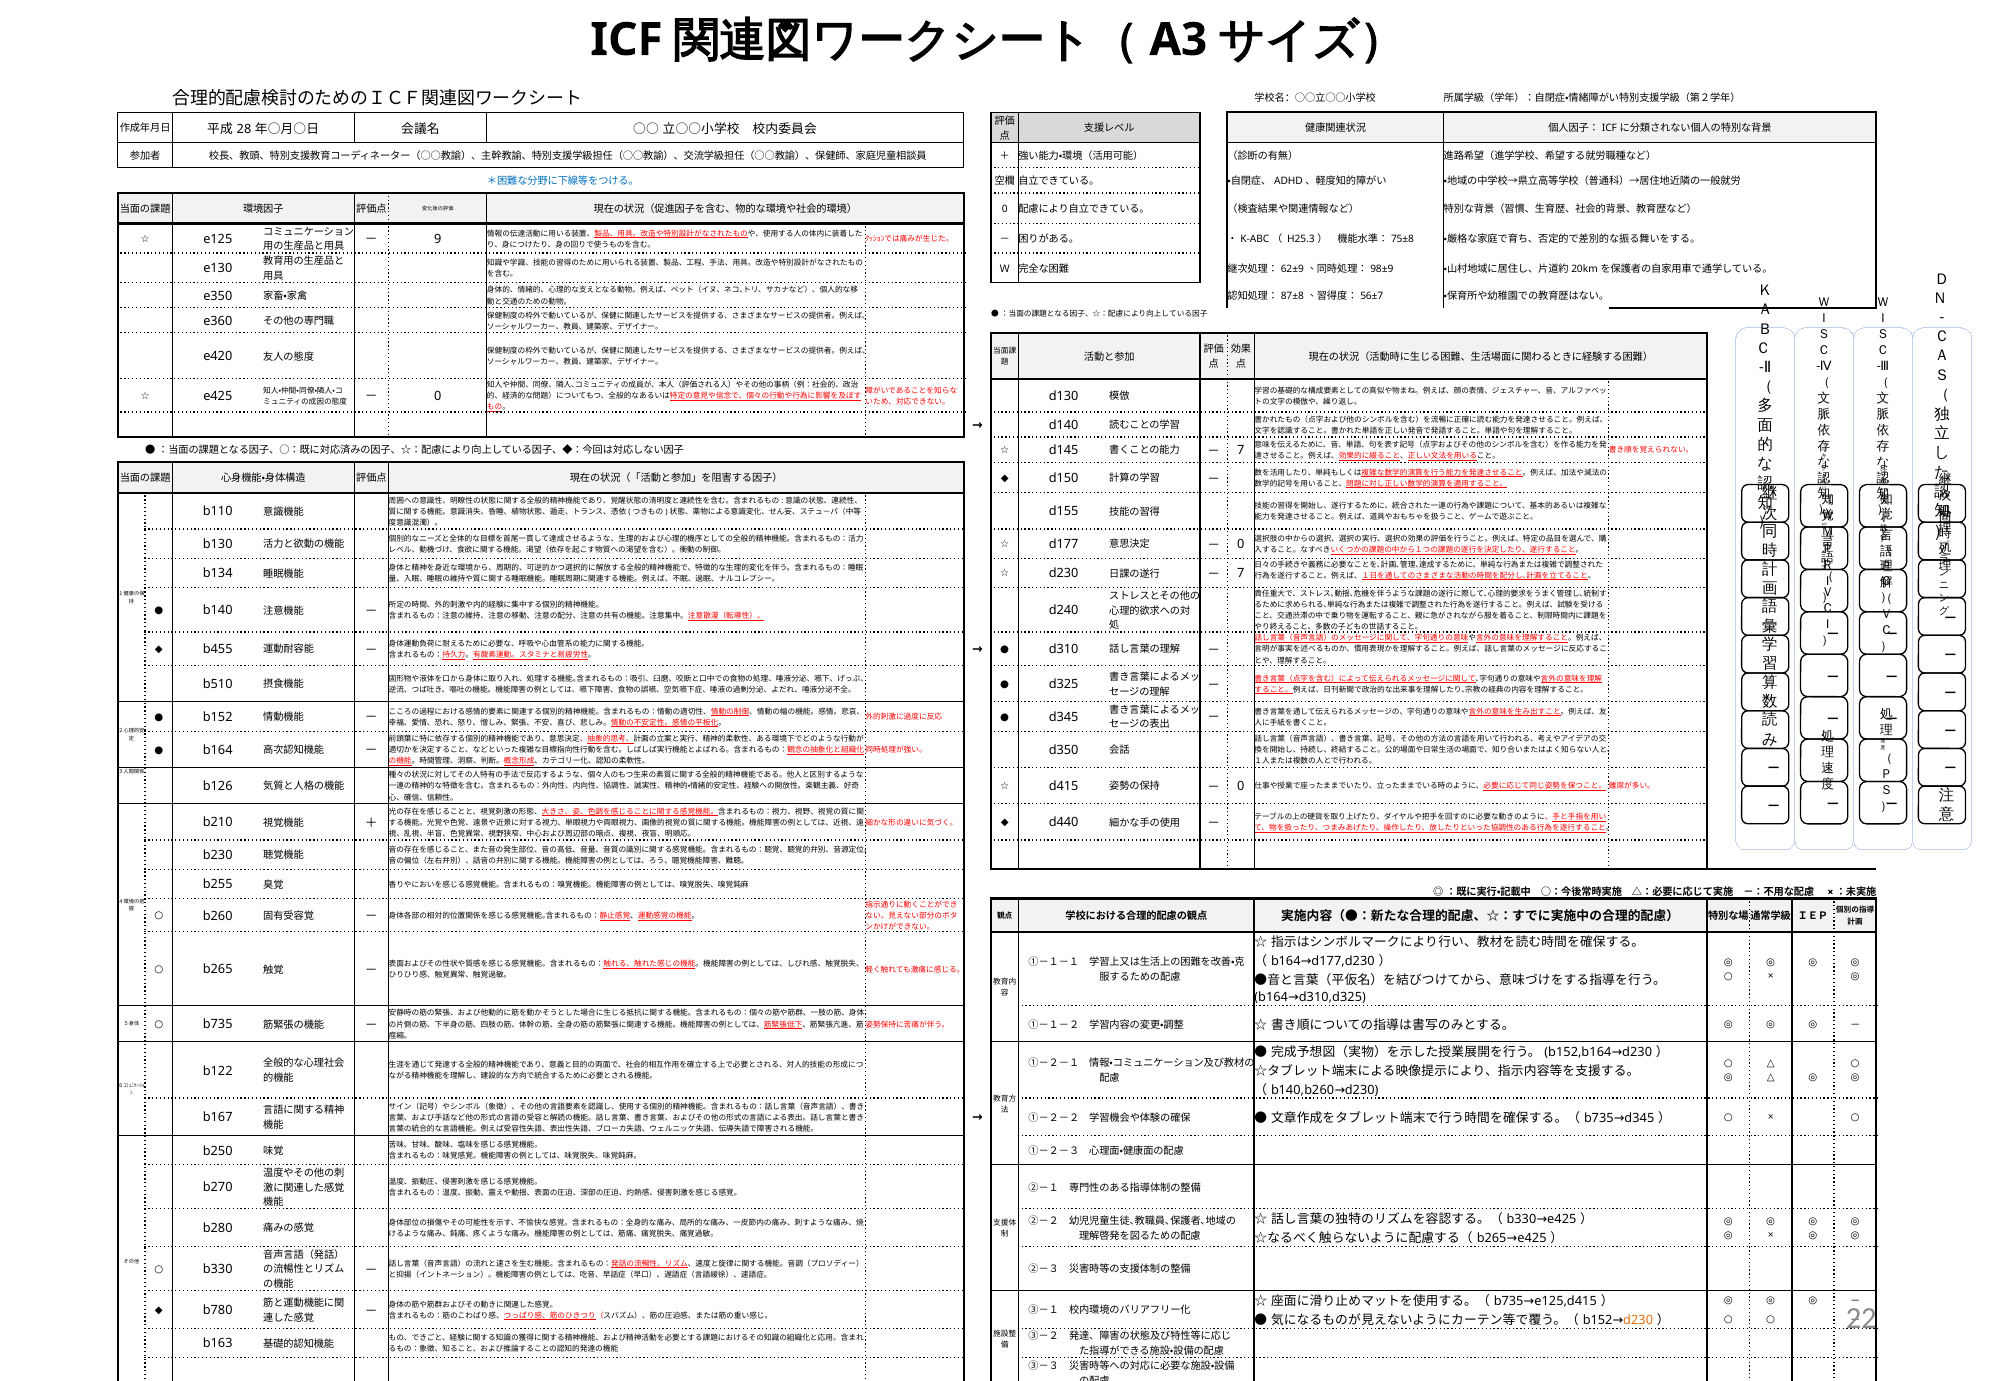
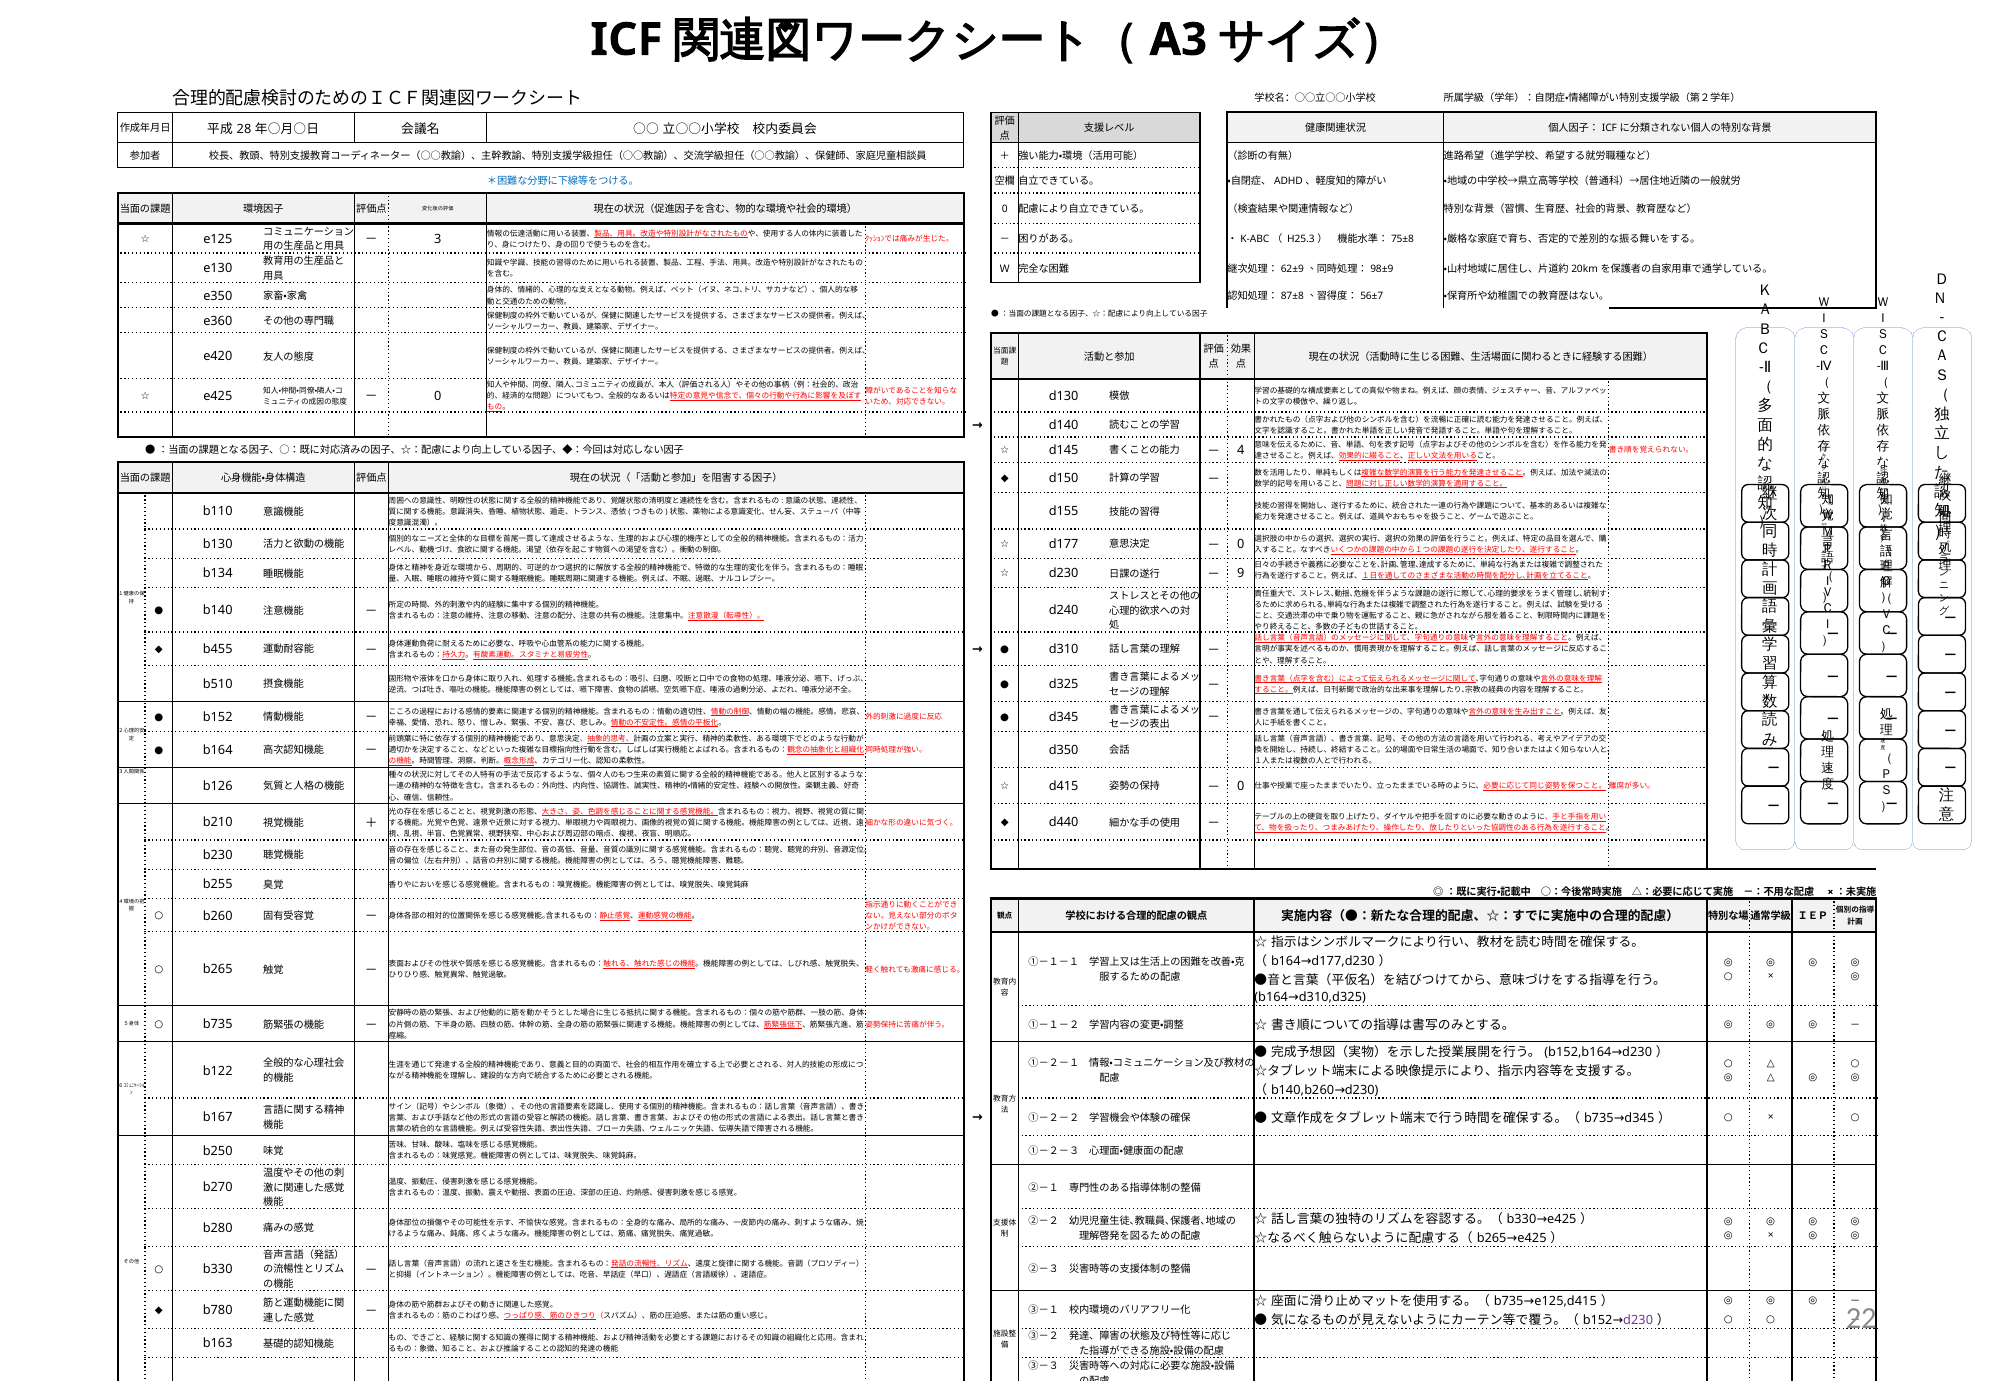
9: 9 -> 3 (438, 239)
7: 7 -> 4 (1241, 451)
7: 7 -> 9 (1241, 574)
d230 colour: orange -> purple (1638, 1320)
